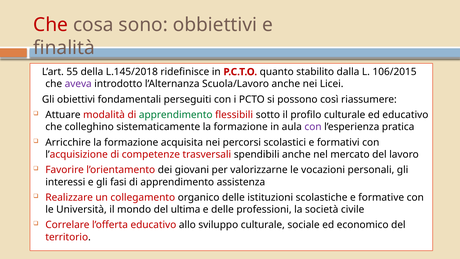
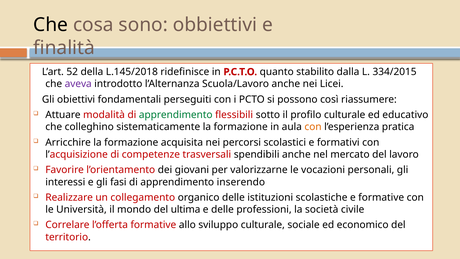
Che colour: red -> black (51, 25)
55: 55 -> 52 (72, 72)
106/2015: 106/2015 -> 334/2015 (395, 72)
con colour: purple -> orange (313, 127)
assistenza: assistenza -> inserendo (241, 182)
l’offerta educativo: educativo -> formative (153, 225)
